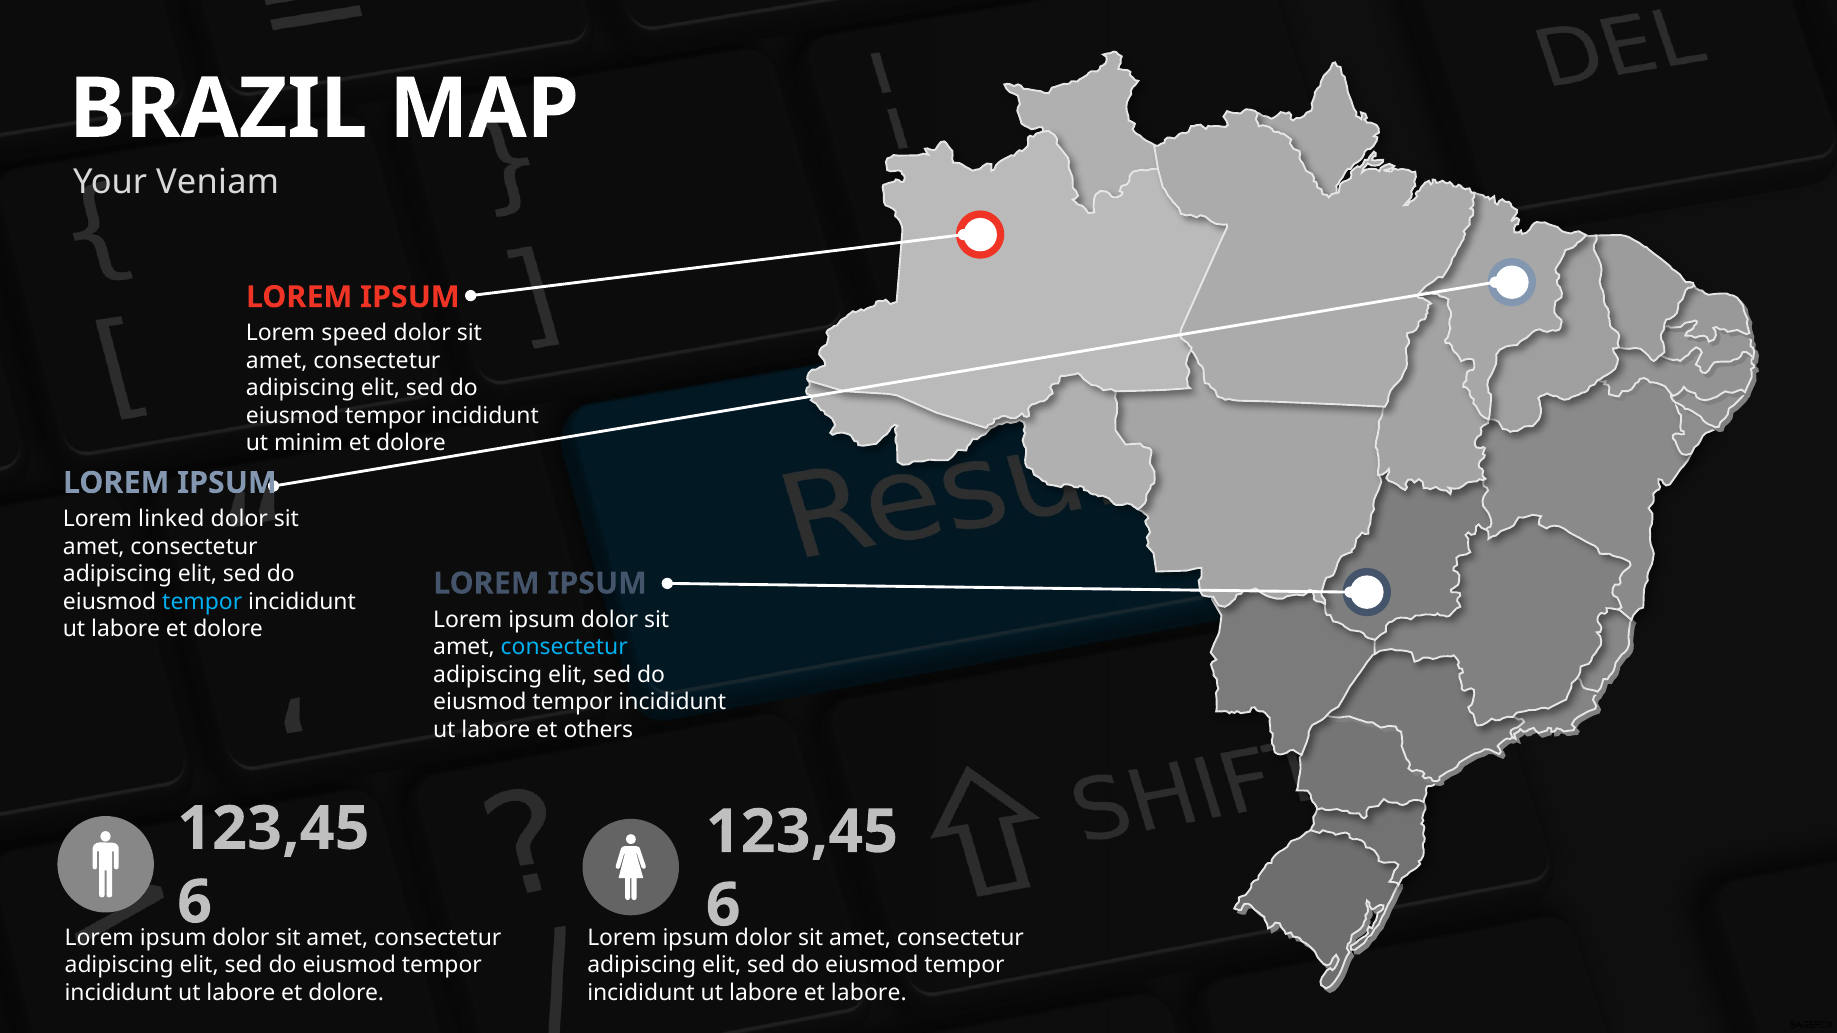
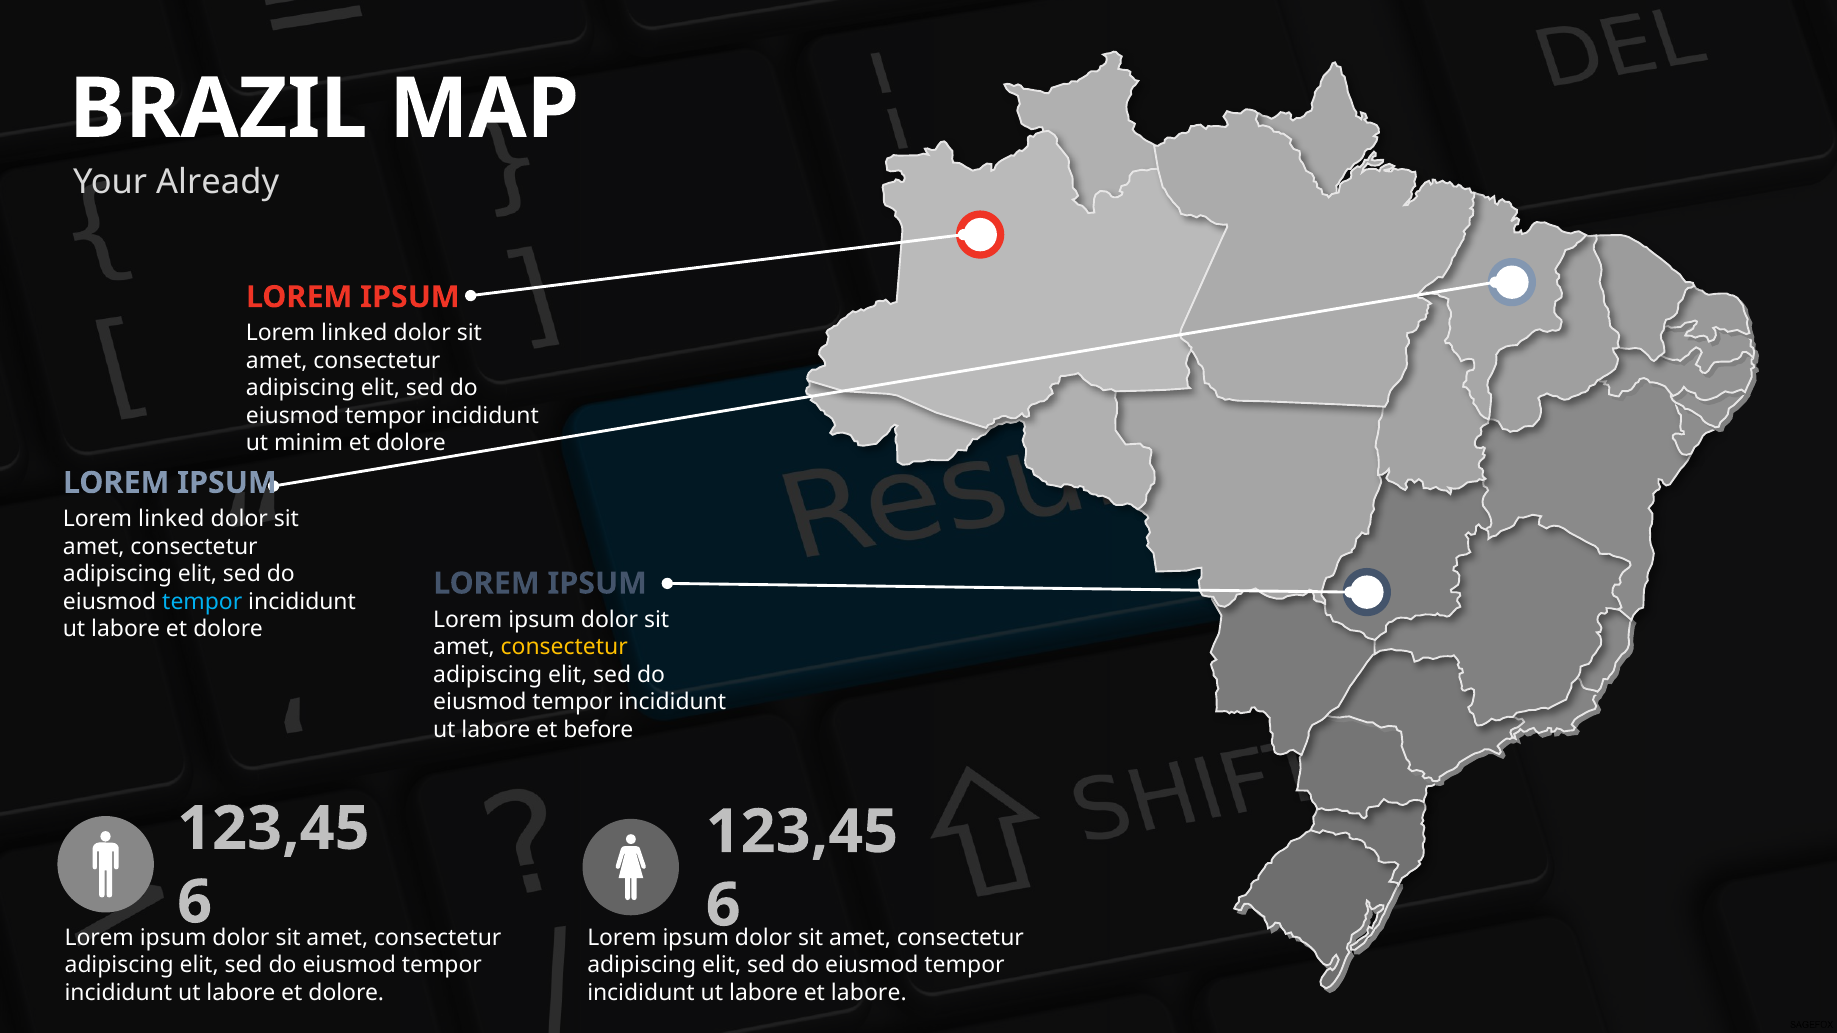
Veniam: Veniam -> Already (218, 182)
speed: speed -> linked (354, 333)
consectetur colour: light blue -> yellow (564, 647)
others: others -> before (598, 730)
